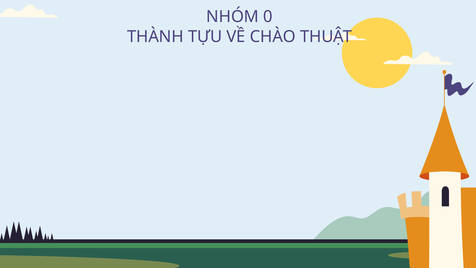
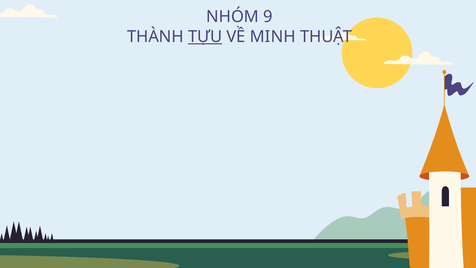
0: 0 -> 9 (268, 17)
TỰU underline: none -> present (205, 37)
CHÀO: CHÀO -> MINH (273, 37)
